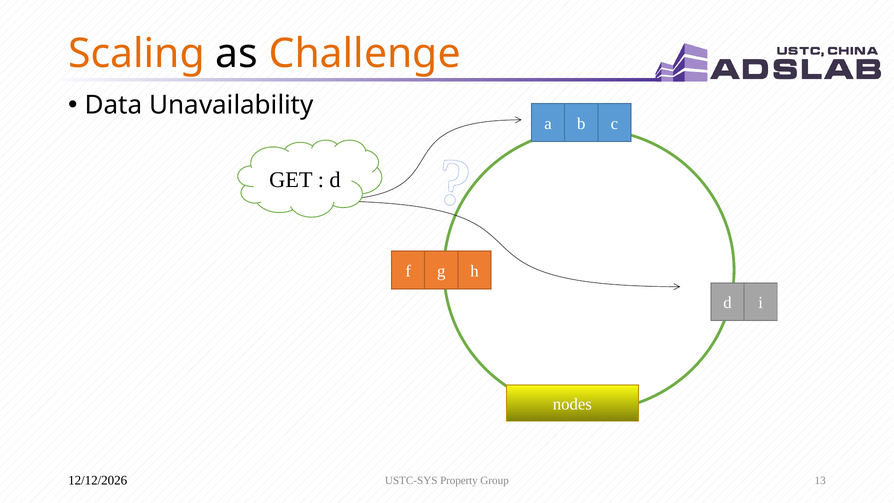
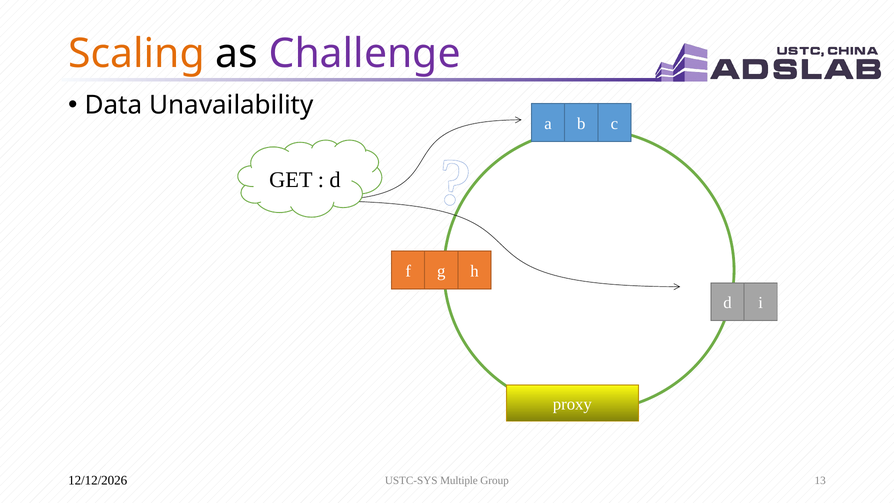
Challenge colour: orange -> purple (365, 54)
nodes: nodes -> proxy (572, 404)
Property: Property -> Multiple (459, 480)
